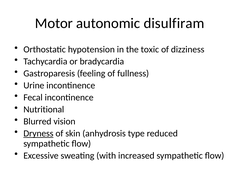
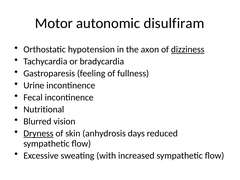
toxic: toxic -> axon (150, 49)
dizziness underline: none -> present (188, 49)
type: type -> days (136, 133)
